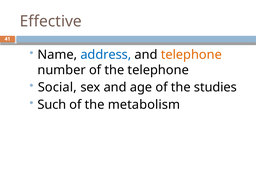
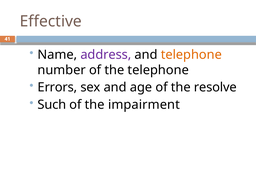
address colour: blue -> purple (106, 55)
Social: Social -> Errors (57, 87)
studies: studies -> resolve (215, 87)
metabolism: metabolism -> impairment (144, 105)
